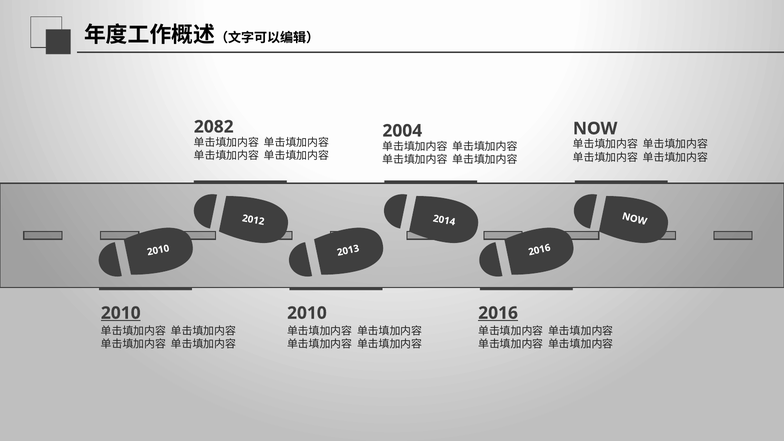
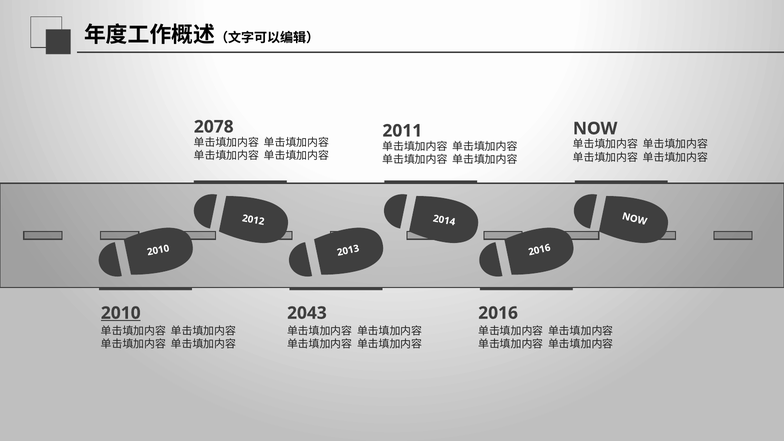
2082: 2082 -> 2078 (214, 127)
2004: 2004 -> 2011 (402, 131)
2010: 2010 -> 2043 (307, 313)
2016 underline: present -> none (498, 313)
